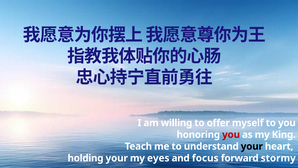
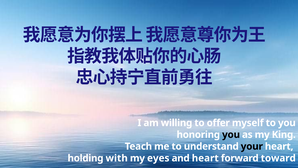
you colour: red -> black (231, 134)
holding your: your -> with (117, 158)
and focus: focus -> heart (205, 158)
stormy: stormy -> toward (278, 158)
